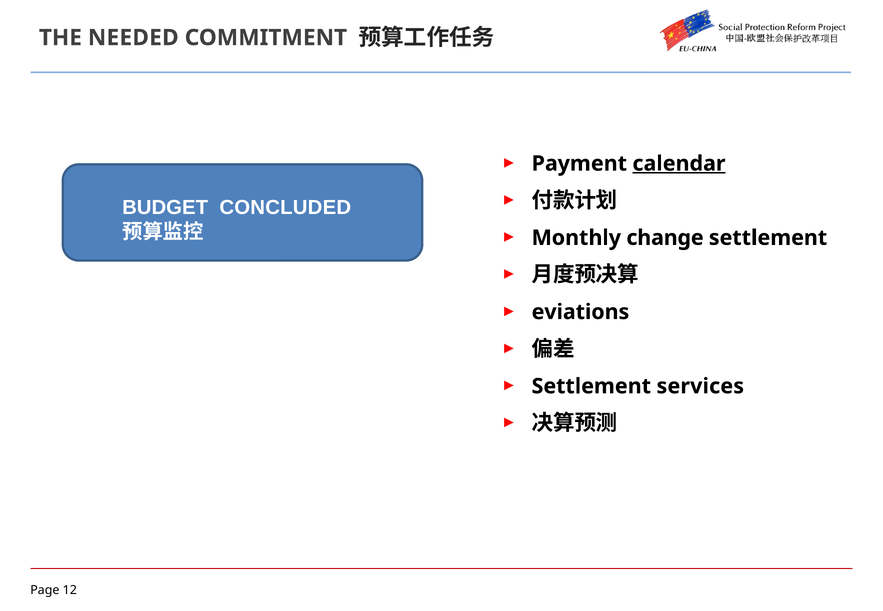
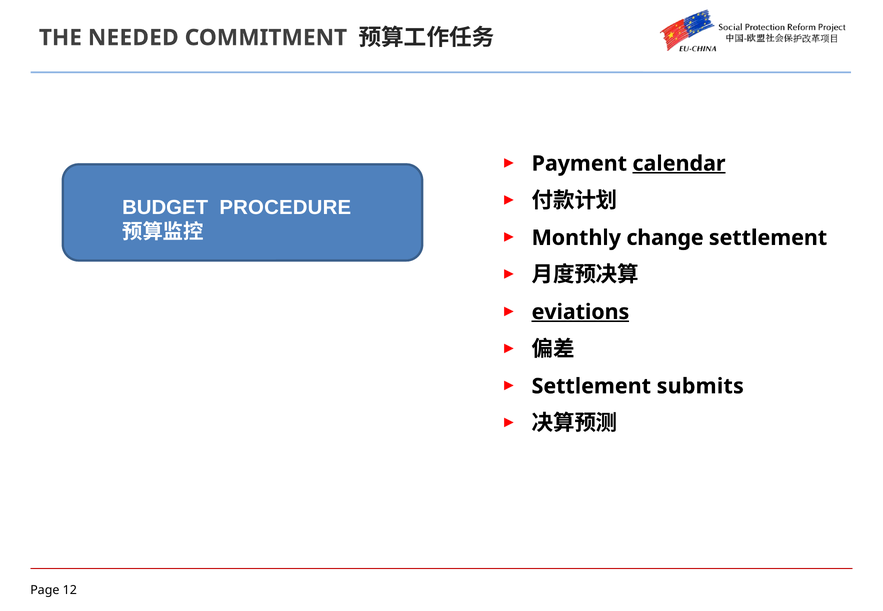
CONCLUDED: CONCLUDED -> PROCEDURE (285, 208)
eviations underline: none -> present (580, 312)
services: services -> submits (700, 386)
